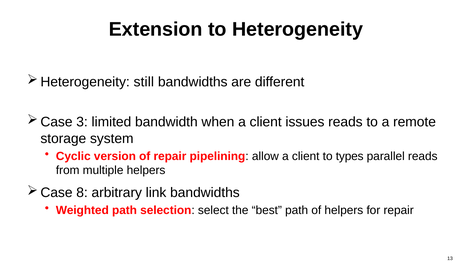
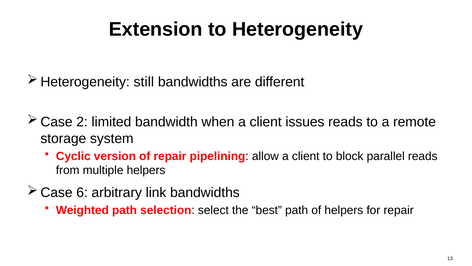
3: 3 -> 2 (82, 122)
types: types -> block (350, 156)
8: 8 -> 6 (82, 192)
